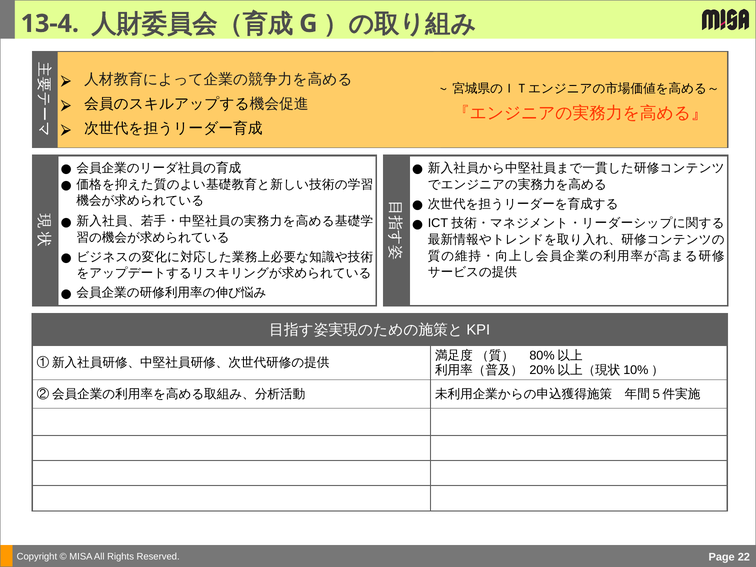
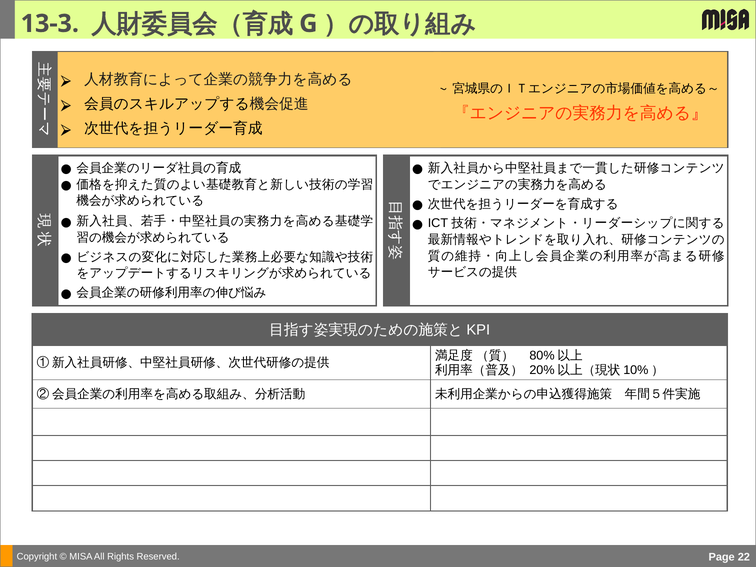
13-4: 13-4 -> 13-3 (50, 24)
